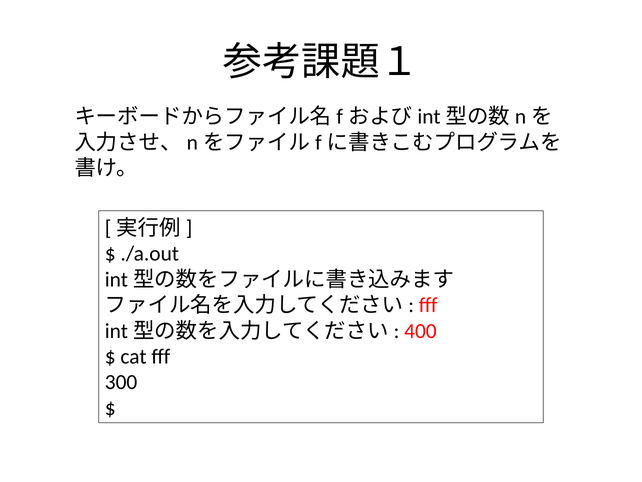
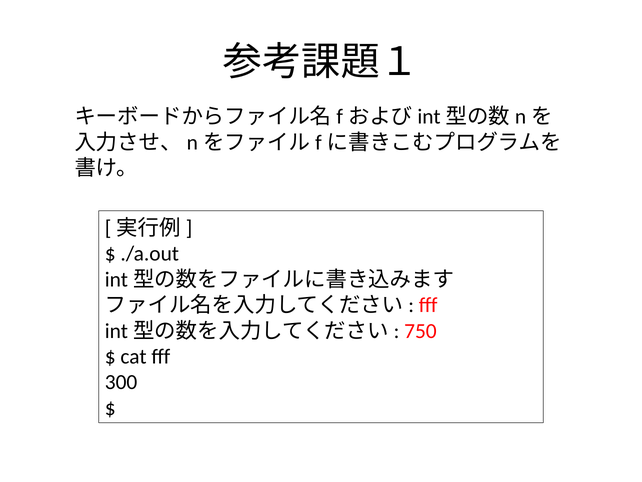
400: 400 -> 750 (420, 331)
